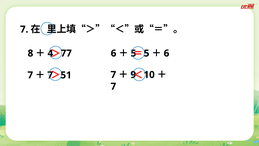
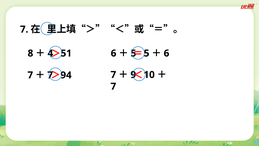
77: 77 -> 51 (66, 53)
51: 51 -> 94 (66, 75)
